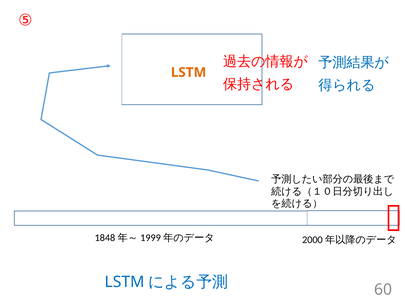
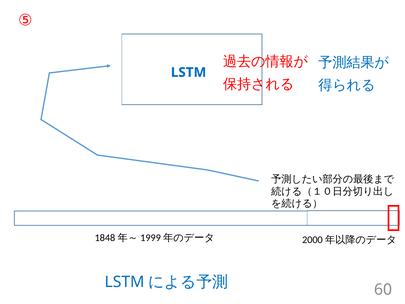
LSTM colour: orange -> blue (189, 72)
